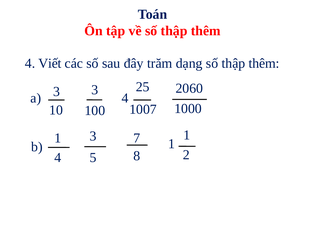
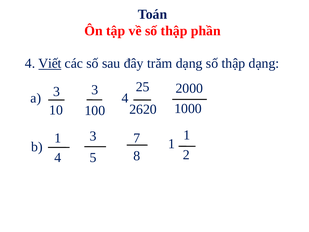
về số thập thêm: thêm -> phần (206, 31)
Viết underline: none -> present (50, 63)
dạng số thập thêm: thêm -> dạng (264, 63)
2060: 2060 -> 2000 (189, 88)
1007: 1007 -> 2620 (143, 109)
